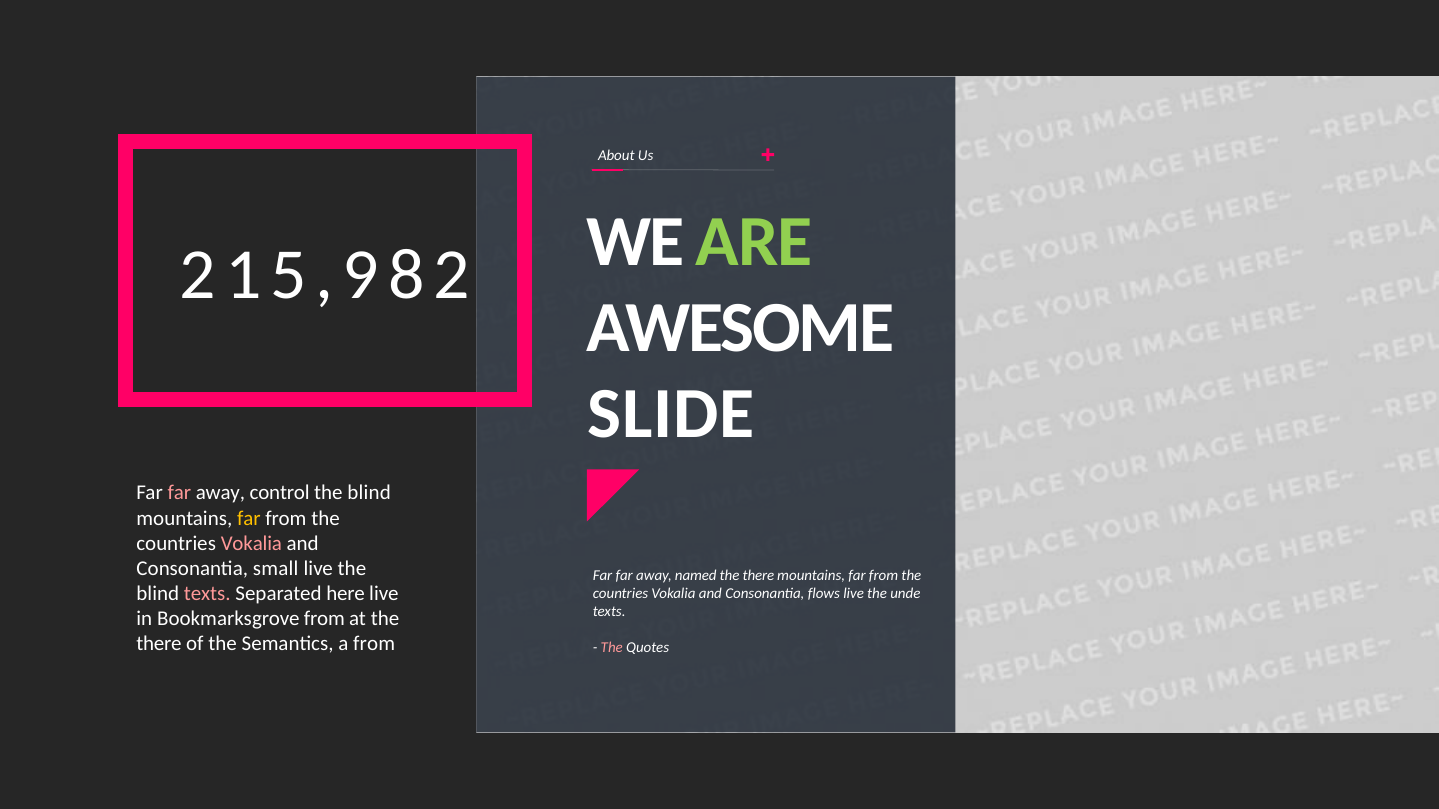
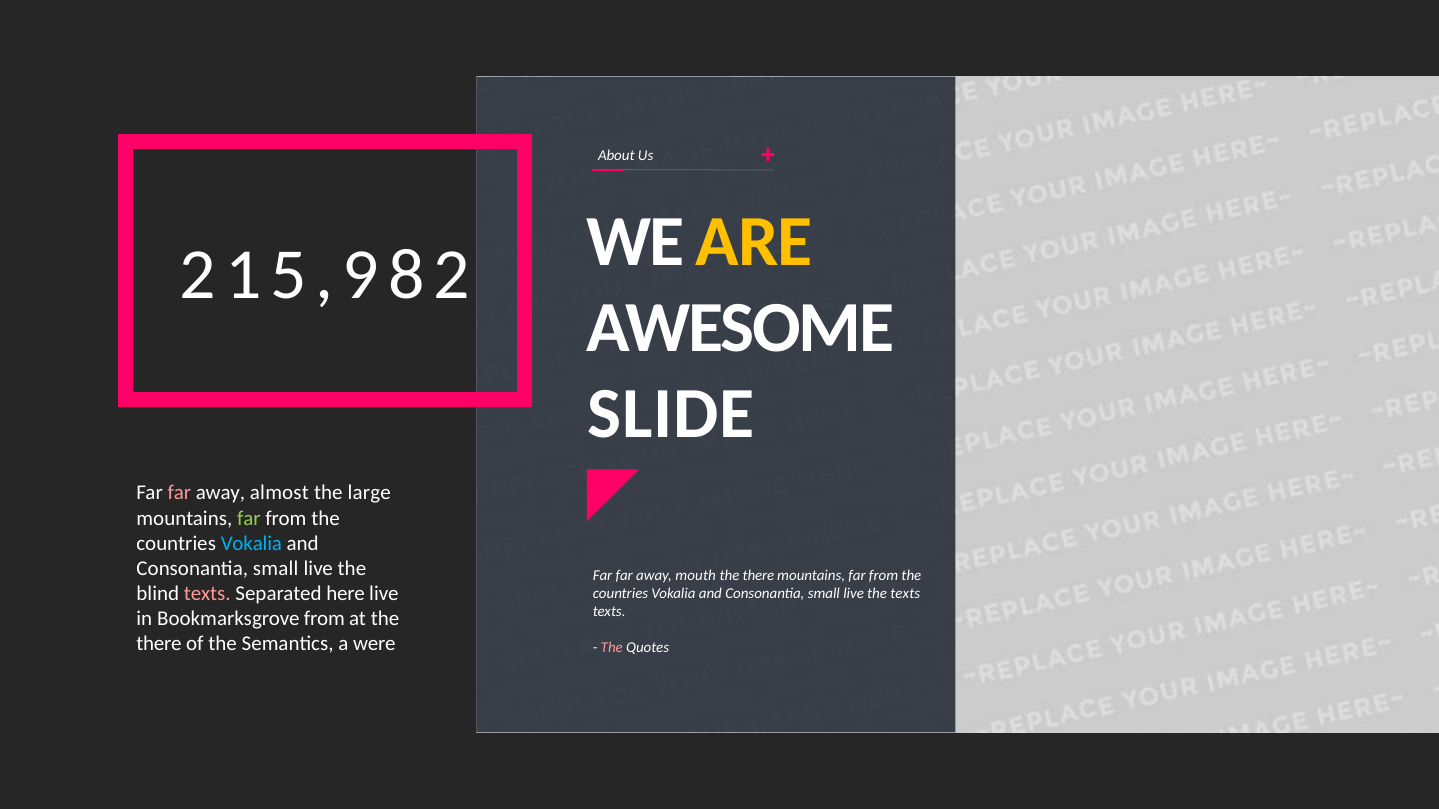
ARE colour: light green -> yellow (754, 242)
control: control -> almost (279, 493)
blind: blind -> large (369, 493)
far colour: yellow -> light green (249, 518)
Vokalia colour: pink -> light blue (251, 544)
named: named -> mouth (696, 576)
flows: flows -> small (824, 594)
the unde: unde -> texts (905, 594)
a from: from -> were (374, 644)
